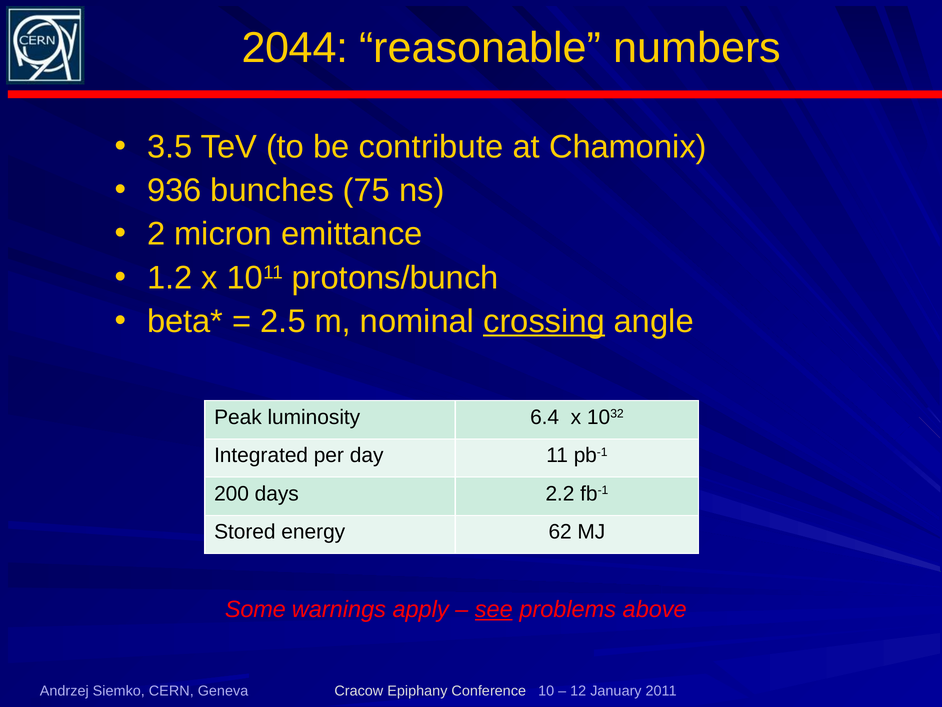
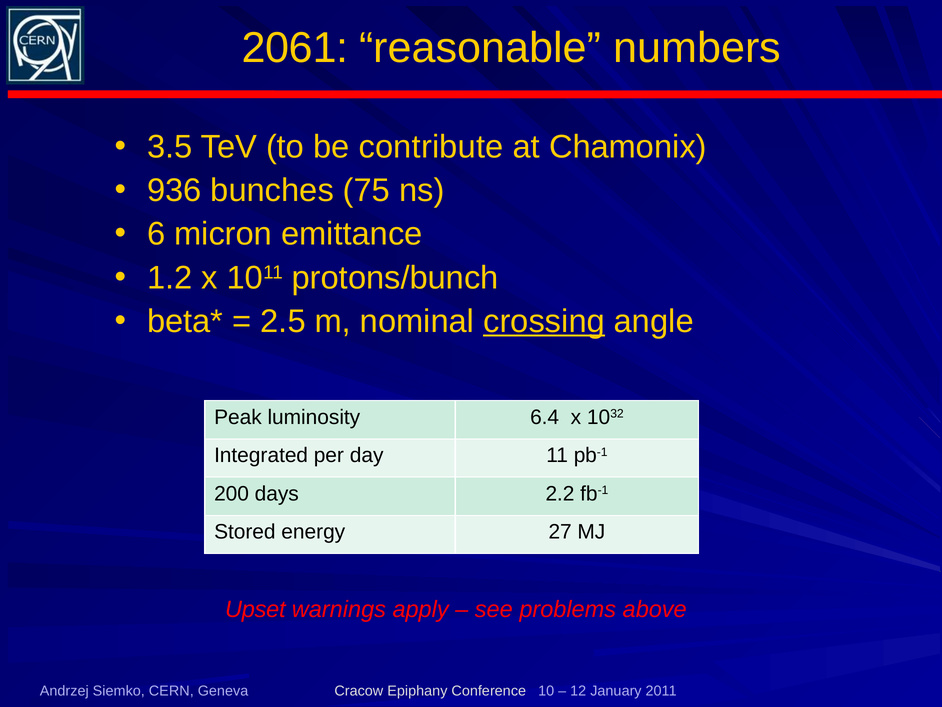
2044: 2044 -> 2061 (295, 48)
2: 2 -> 6 (156, 234)
62: 62 -> 27 (560, 532)
Some: Some -> Upset (255, 609)
see underline: present -> none (494, 609)
